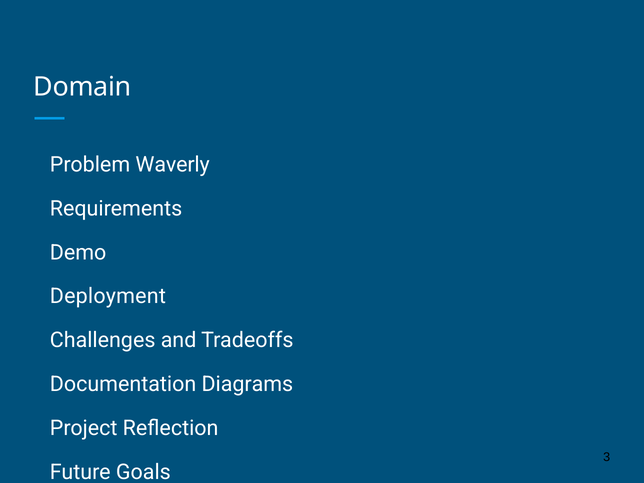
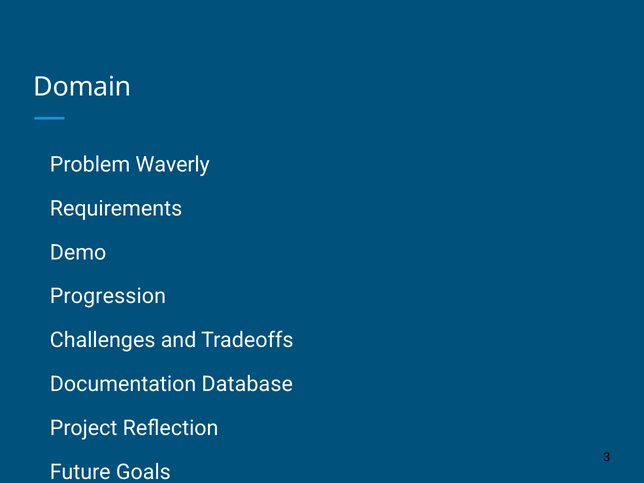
Deployment: Deployment -> Progression (108, 296)
Diagrams: Diagrams -> Database (247, 384)
